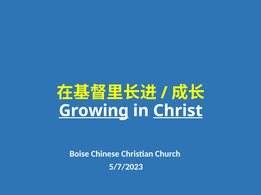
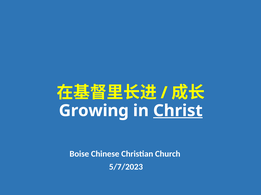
Growing underline: present -> none (94, 111)
